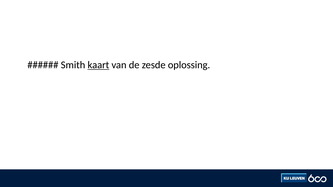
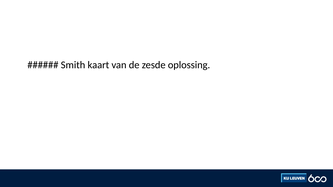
kaart underline: present -> none (98, 65)
